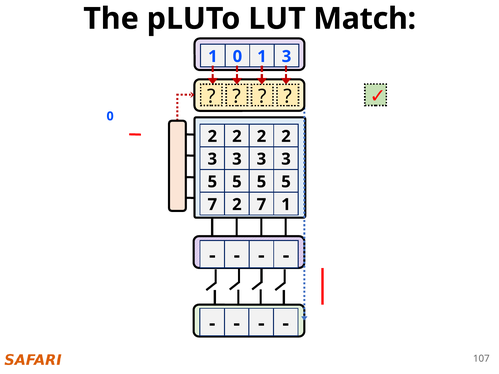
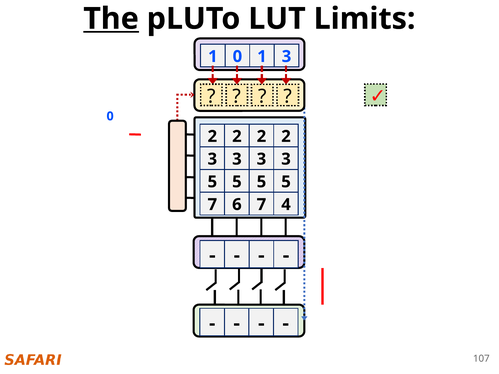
The underline: none -> present (111, 19)
Match: Match -> Limits (365, 19)
7 2: 2 -> 6 (237, 205)
7 1: 1 -> 4 (286, 205)
